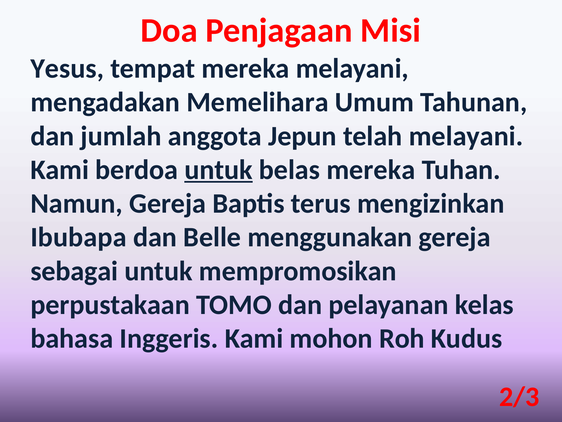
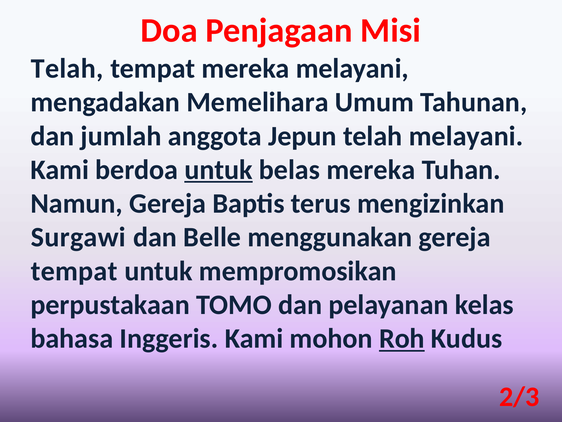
Yesus: Yesus -> Telah (67, 68)
Ibubapa: Ibubapa -> Surgawi (78, 237)
sebagai: sebagai -> tempat (74, 271)
Roh underline: none -> present (402, 338)
